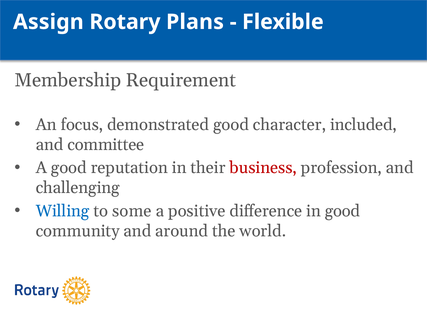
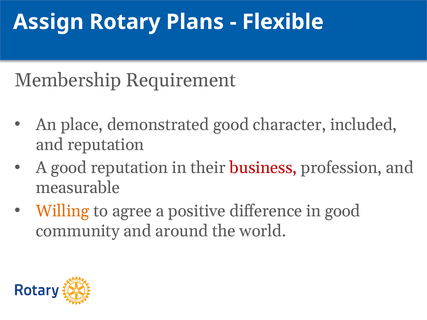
focus: focus -> place (82, 125)
and committee: committee -> reputation (106, 145)
challenging: challenging -> measurable (78, 188)
Willing colour: blue -> orange (63, 211)
some: some -> agree (132, 211)
